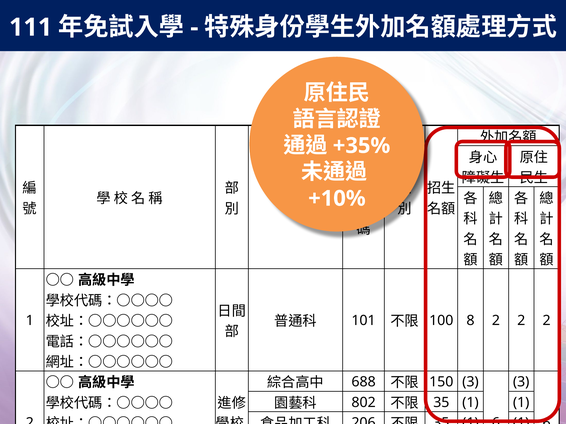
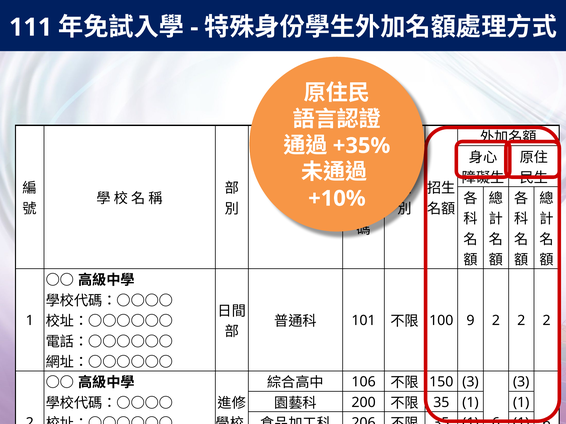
100 8: 8 -> 9 (470, 321)
688: 688 -> 106 (364, 382)
802: 802 -> 200 (364, 403)
